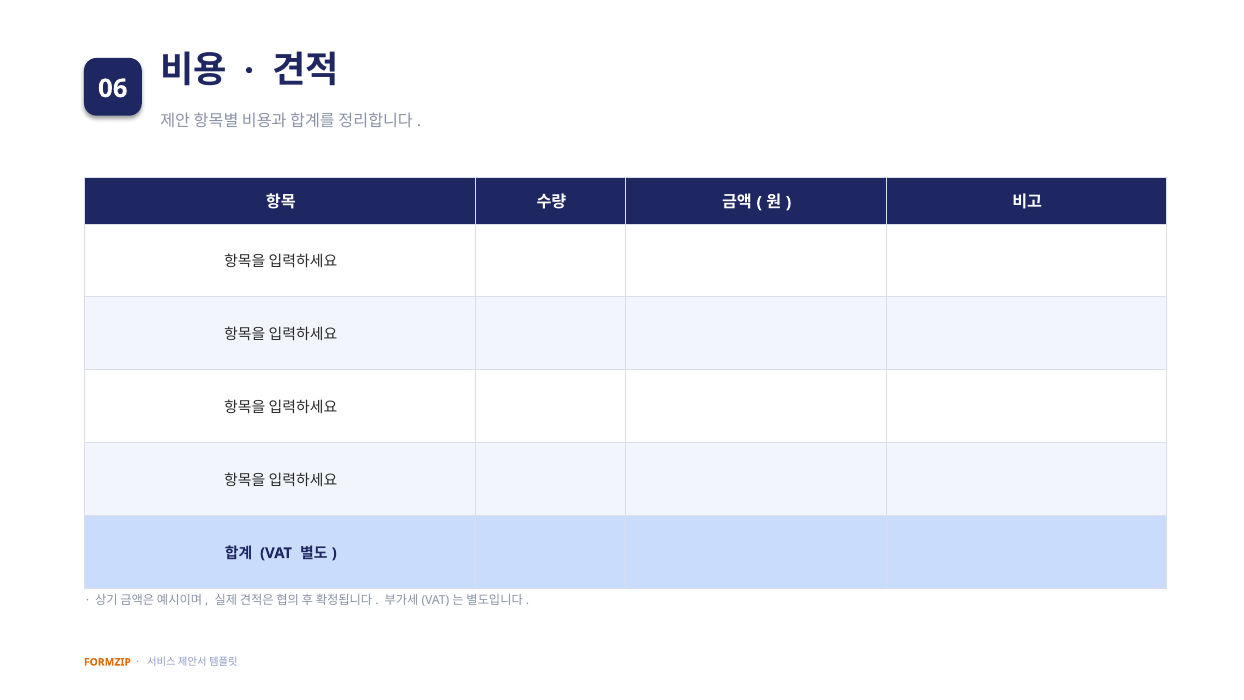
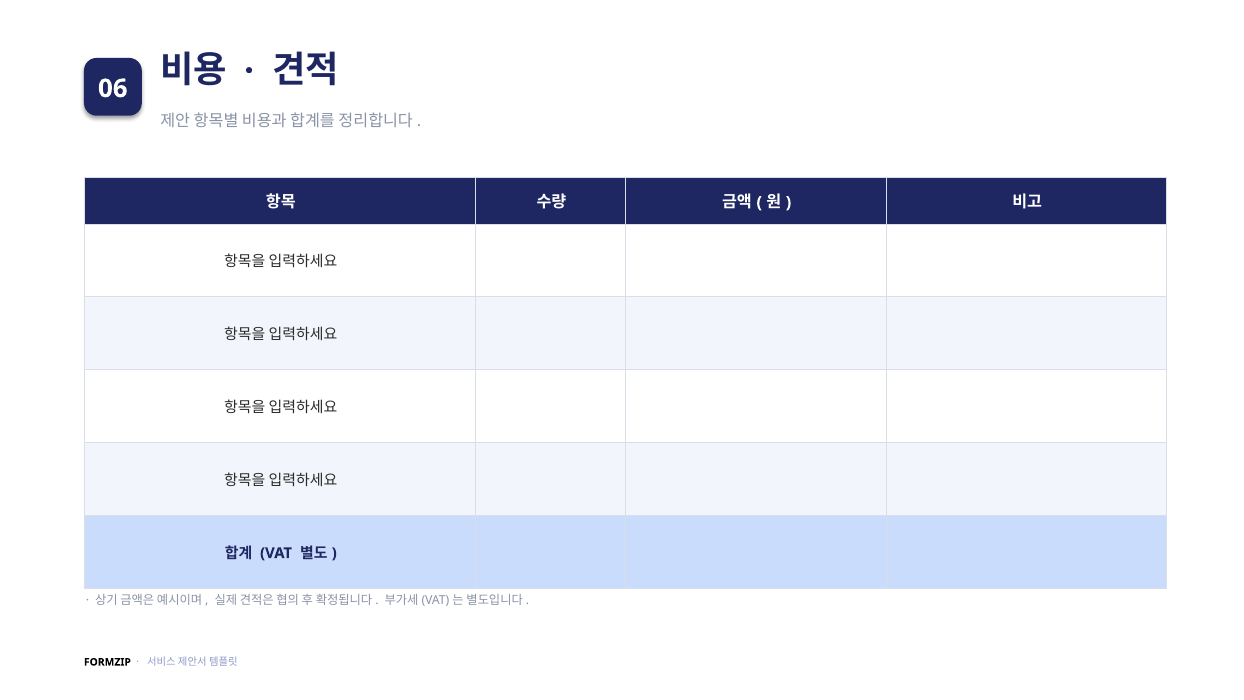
FORMZIP colour: orange -> black (107, 662)
